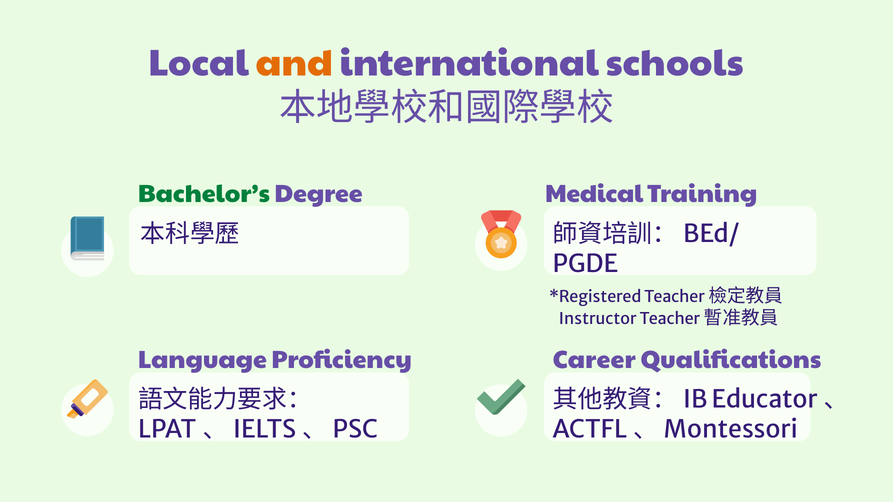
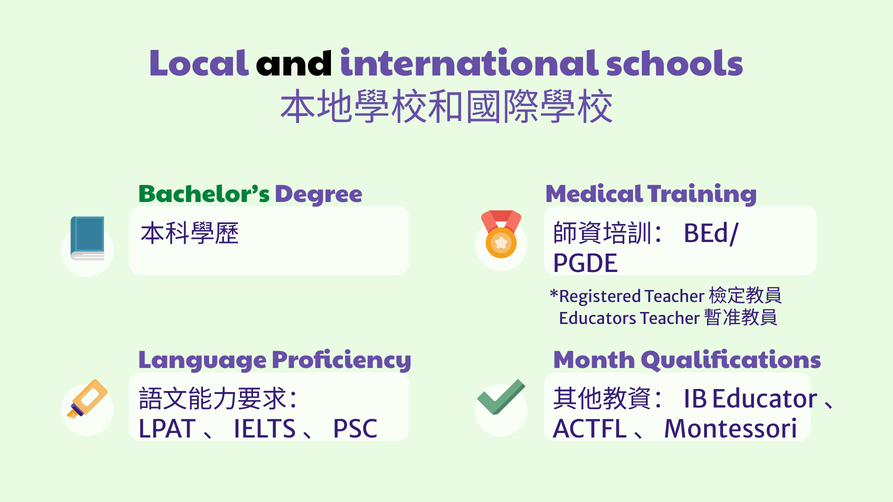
and colour: orange -> black (294, 64)
Instructor: Instructor -> Educators (598, 319)
Career: Career -> Month (594, 360)
